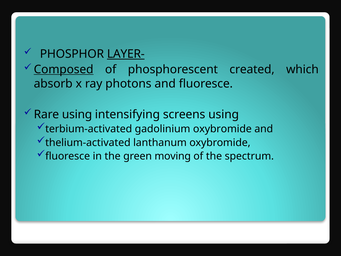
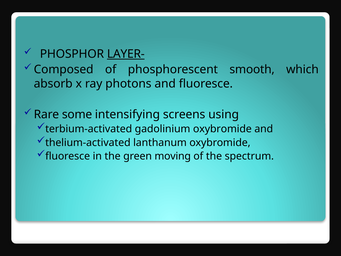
Composed underline: present -> none (64, 69)
created: created -> smooth (252, 69)
Rare using: using -> some (77, 114)
